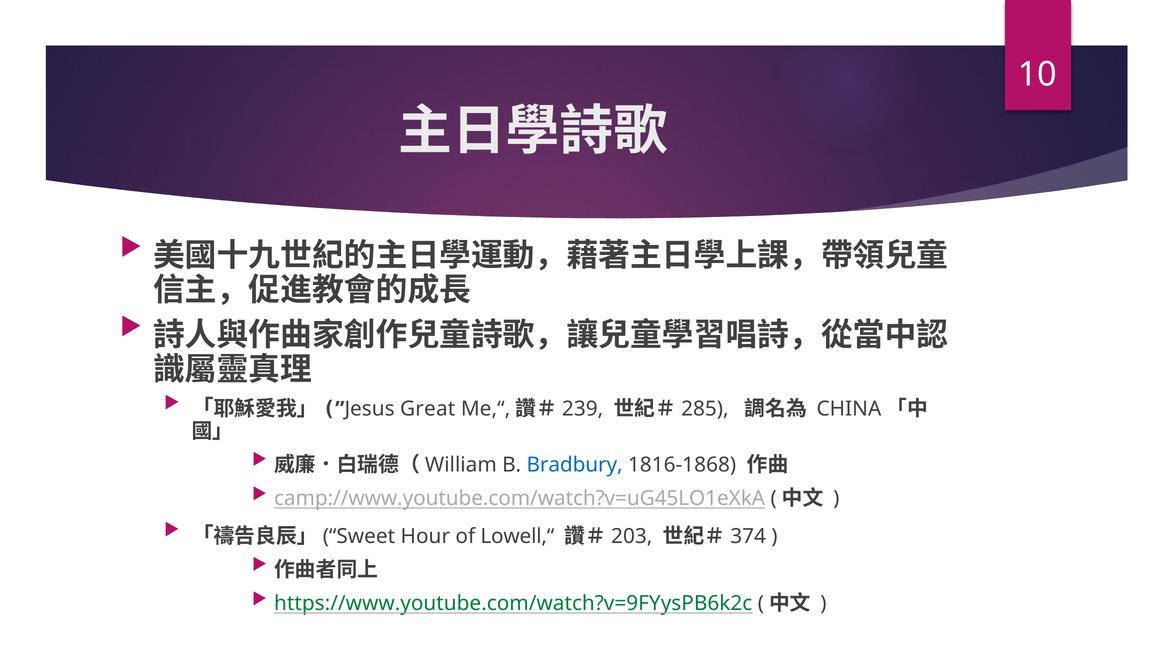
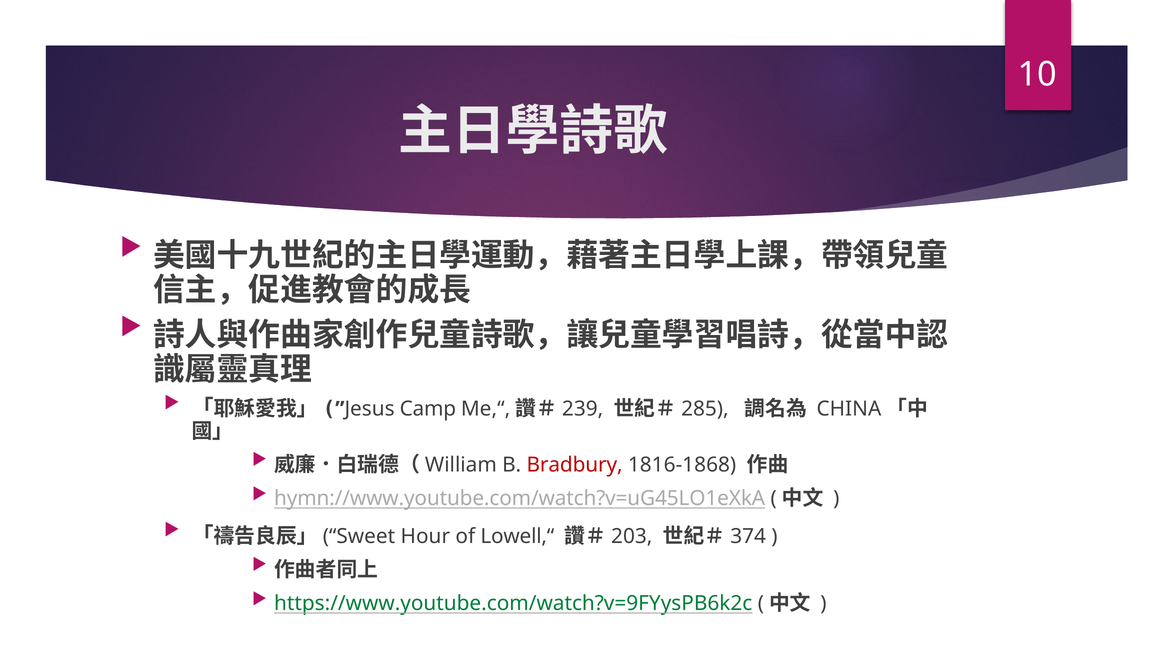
Great: Great -> Camp (428, 409)
Bradbury colour: blue -> red (575, 465)
camp://www.youtube.com/watch?v=uG45LO1eXkA: camp://www.youtube.com/watch?v=uG45LO1eXkA -> hymn://www.youtube.com/watch?v=uG45LO1eXkA (520, 498)
